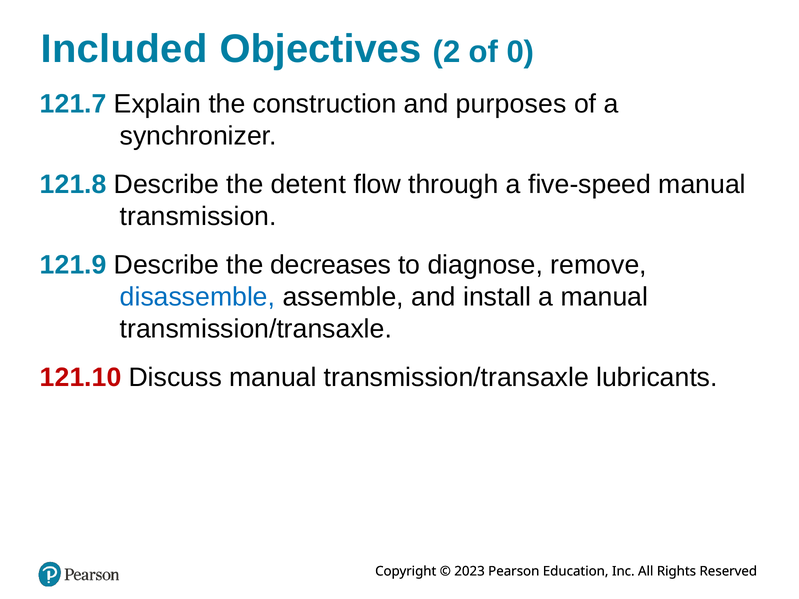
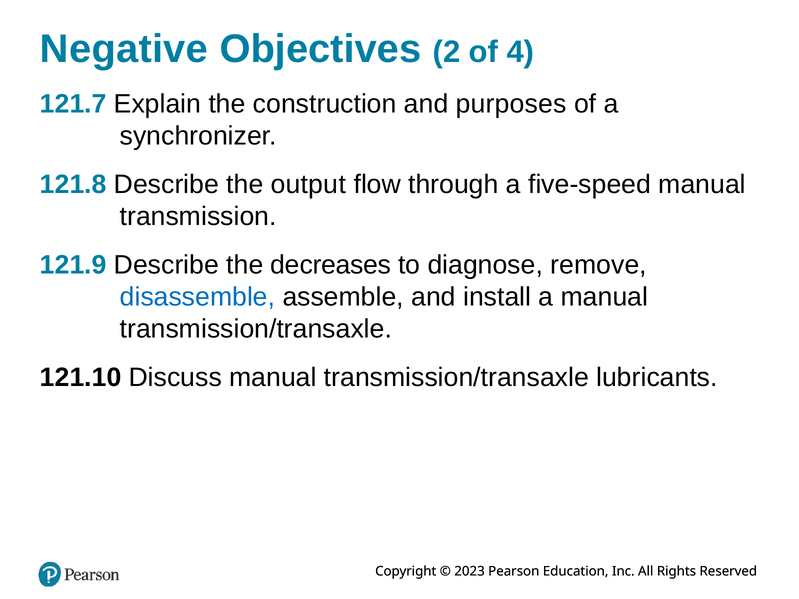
Included: Included -> Negative (124, 49)
0: 0 -> 4 (521, 52)
detent: detent -> output (308, 185)
121.10 colour: red -> black (81, 378)
